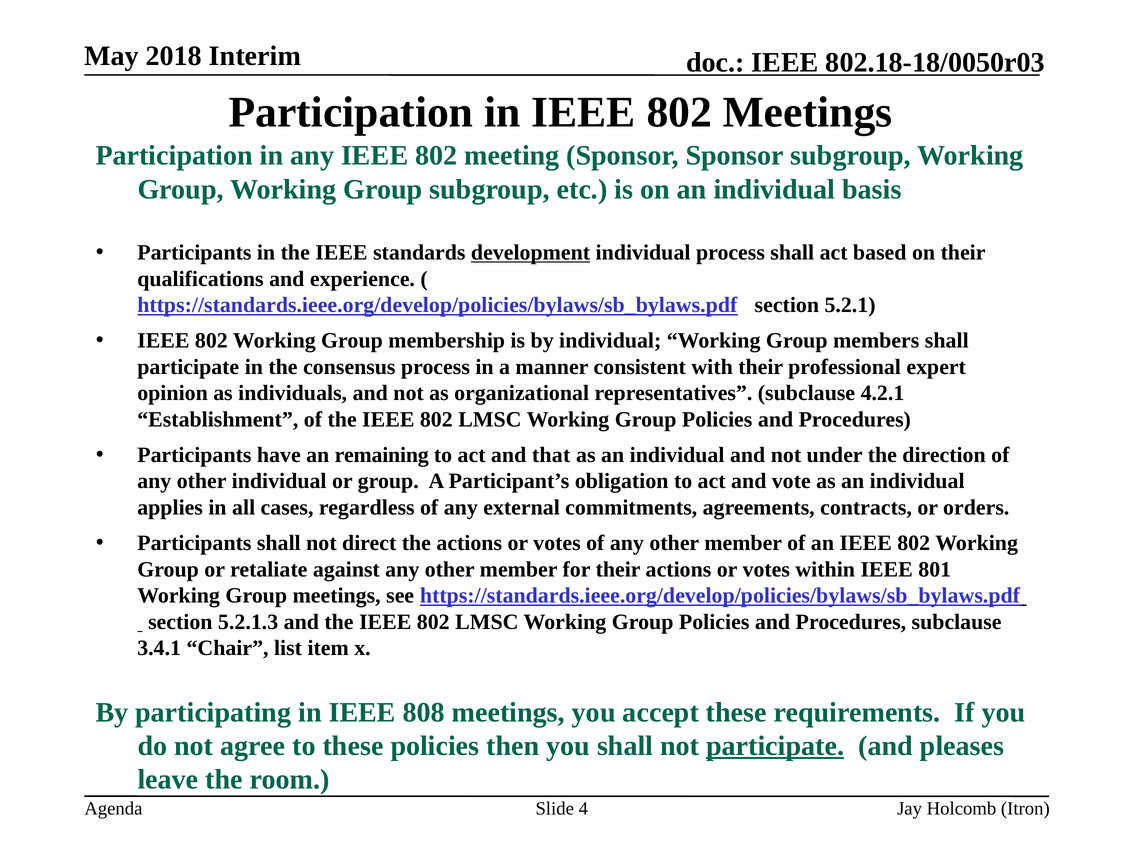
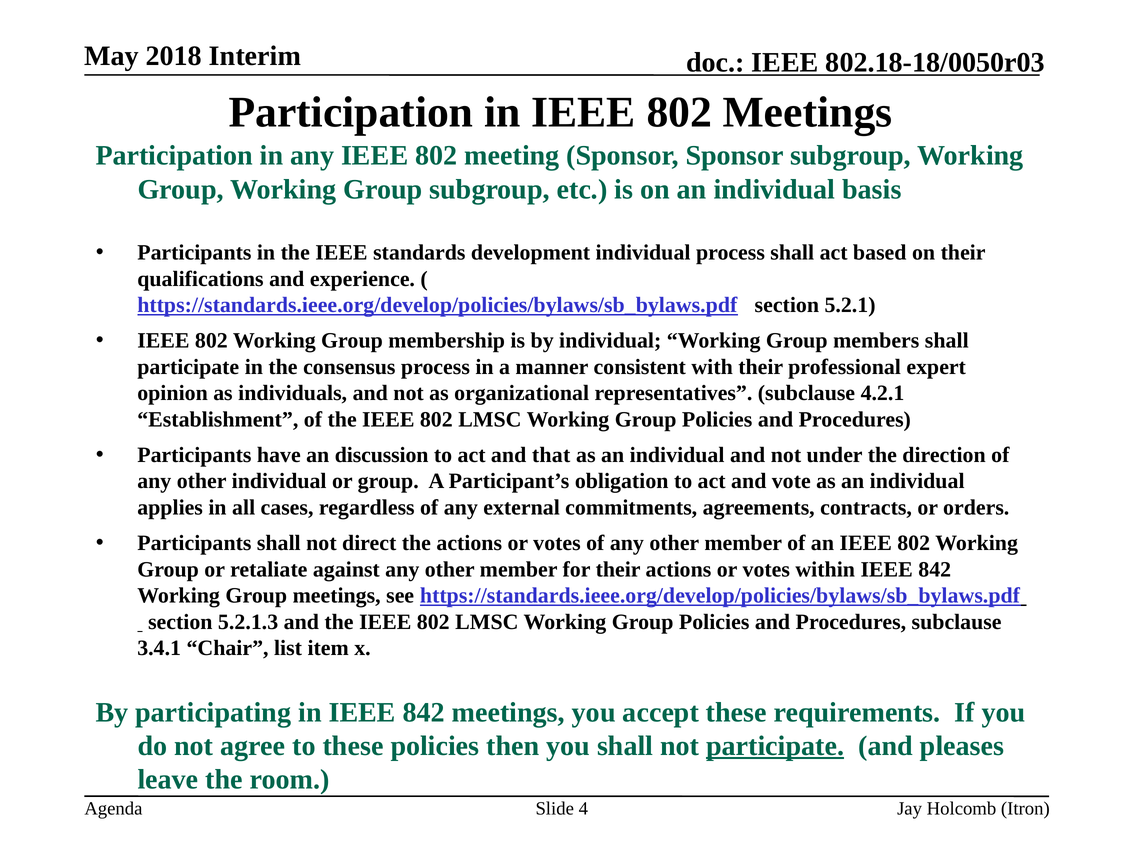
development underline: present -> none (531, 253)
remaining: remaining -> discussion (382, 455)
within IEEE 801: 801 -> 842 (935, 569)
in IEEE 808: 808 -> 842 (424, 712)
